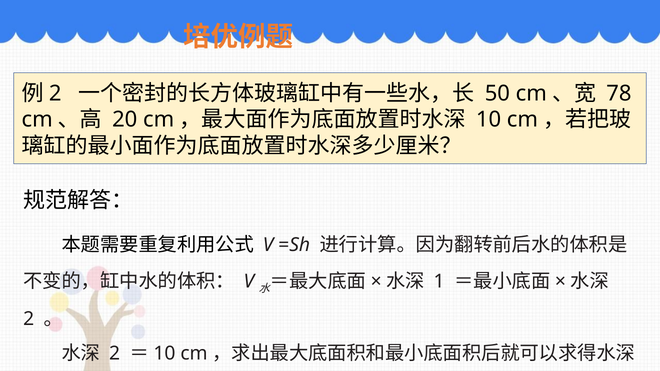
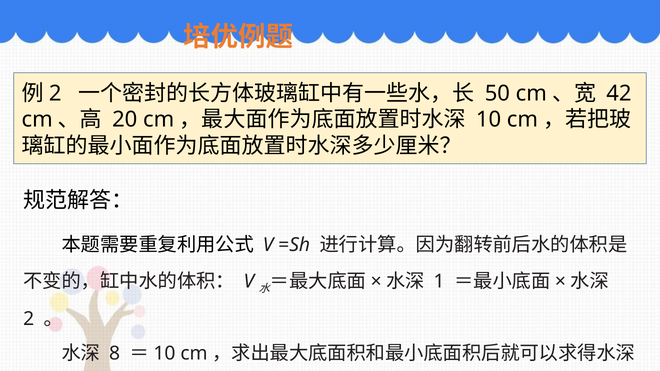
78: 78 -> 42 (619, 93)
2: 2 -> 8 (115, 354)
